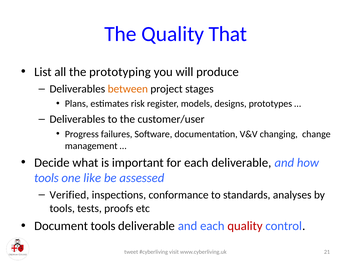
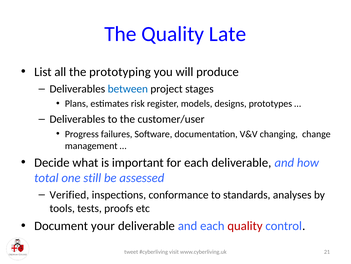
That: That -> Late (228, 34)
between colour: orange -> blue (128, 89)
tools: tools -> total (46, 177)
like: like -> still (92, 177)
Document tools: tools -> your (103, 225)
